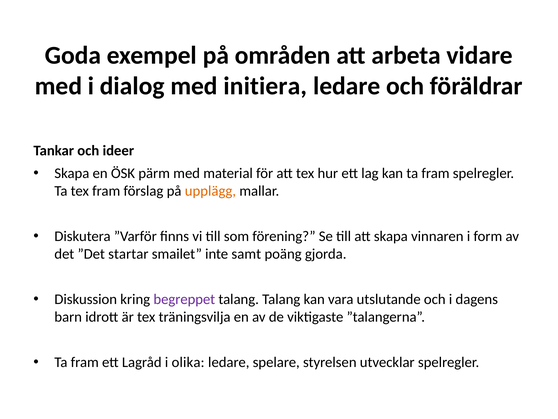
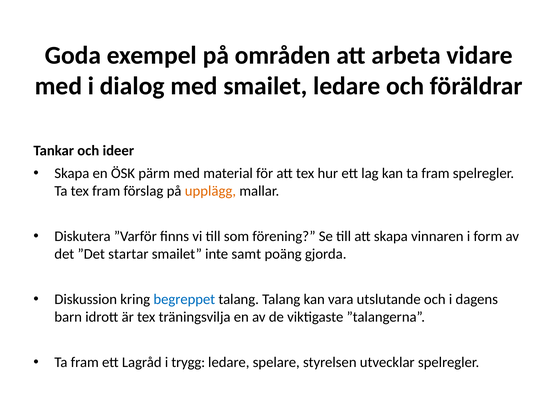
med initiera: initiera -> smailet (265, 86)
begreppet colour: purple -> blue (184, 299)
olika: olika -> trygg (188, 362)
